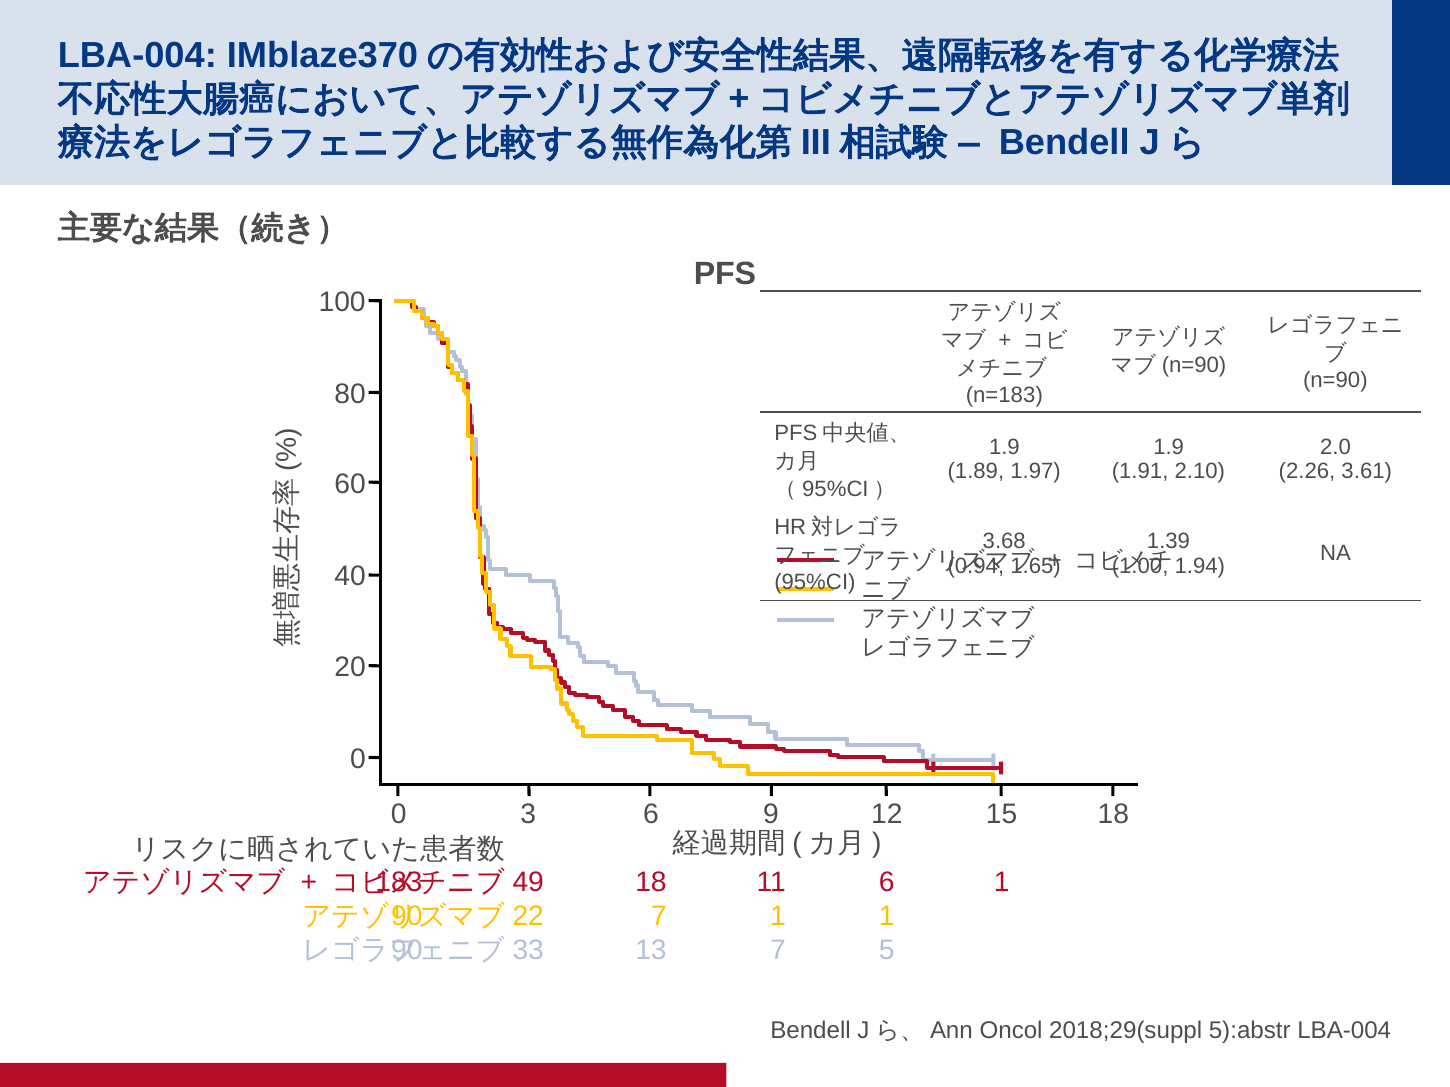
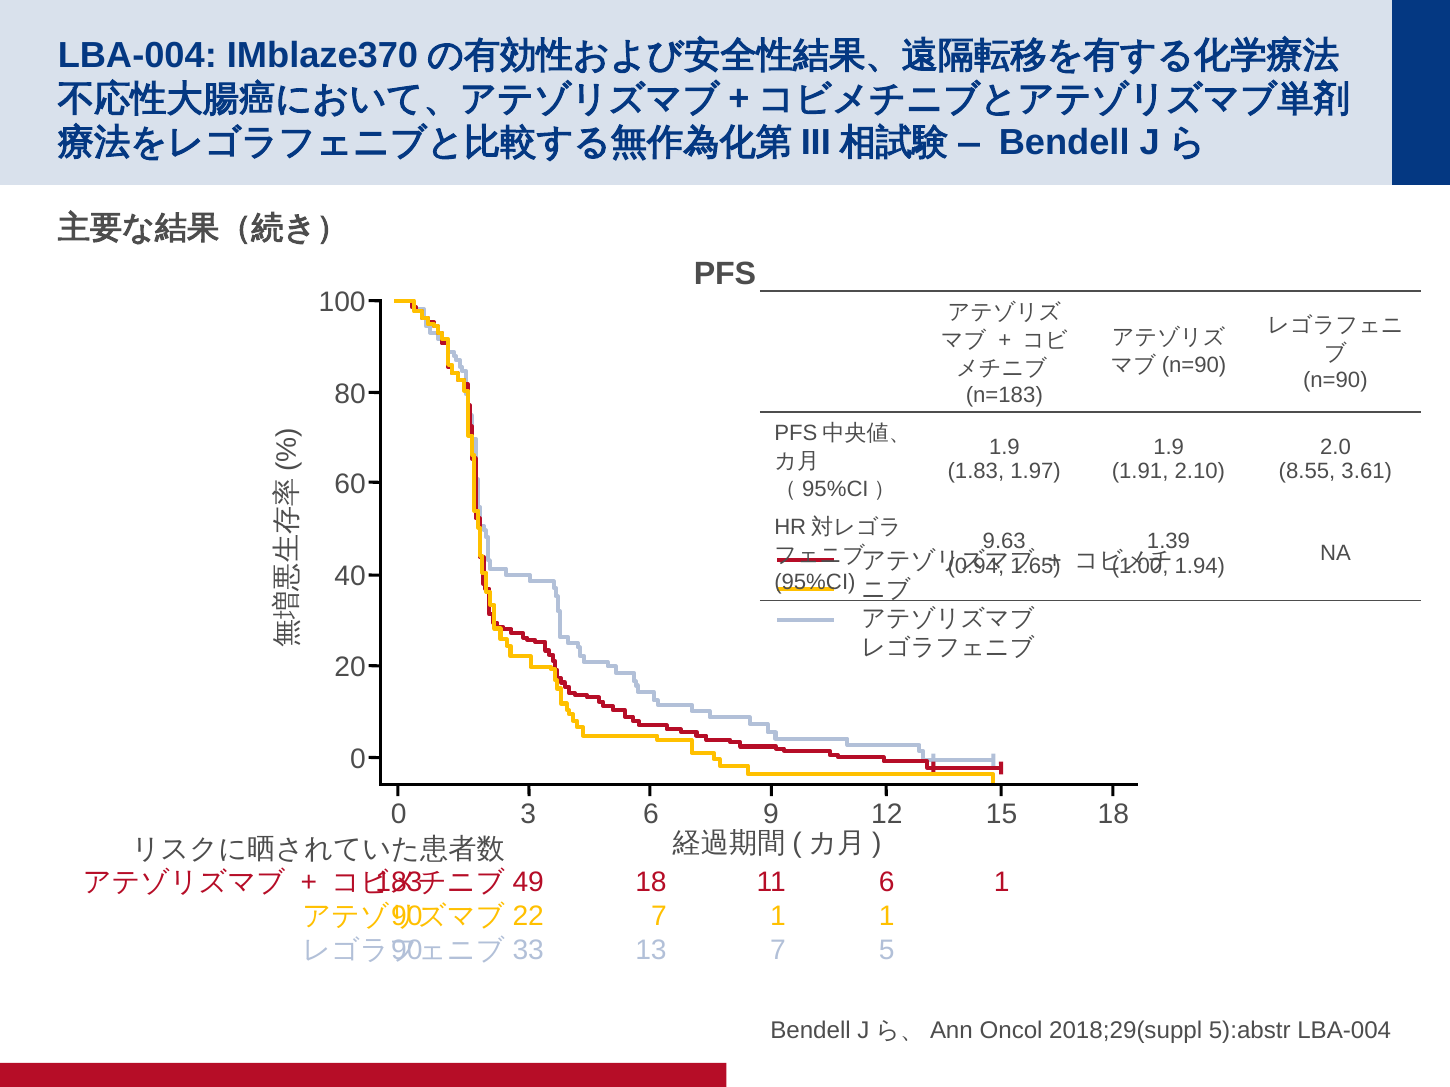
1.89: 1.89 -> 1.83 (976, 472)
2.26: 2.26 -> 8.55 (1307, 472)
3.68: 3.68 -> 9.63 (1004, 542)
